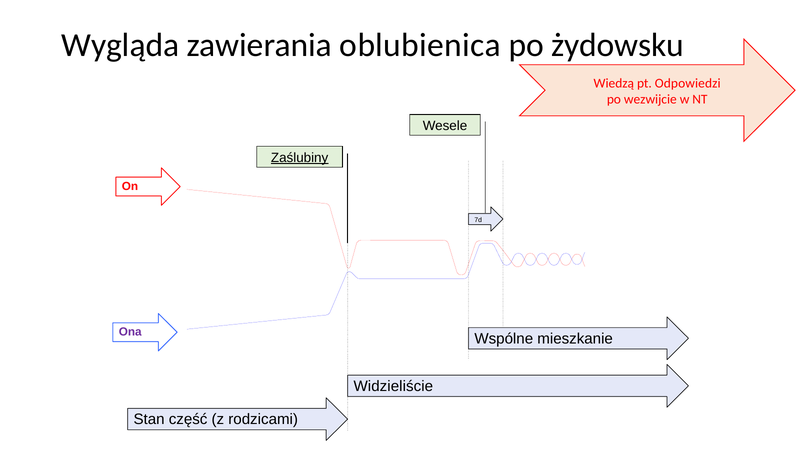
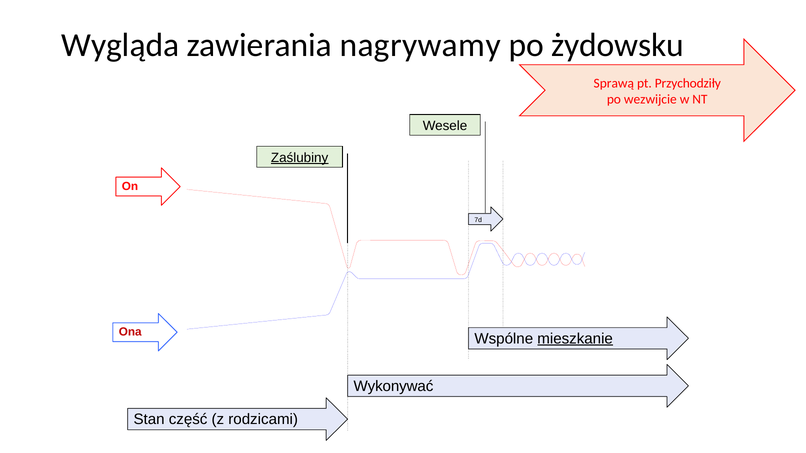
oblubienica: oblubienica -> nagrywamy (420, 45)
Wiedzą: Wiedzą -> Sprawą (614, 83)
Odpowiedzi: Odpowiedzi -> Przychodziły (688, 83)
Ona colour: purple -> red (130, 332)
mieszkanie underline: none -> present (575, 339)
Widzieliście: Widzieliście -> Wykonywać (393, 386)
